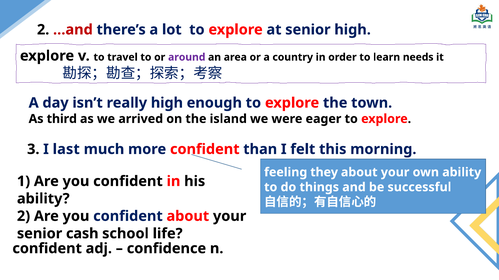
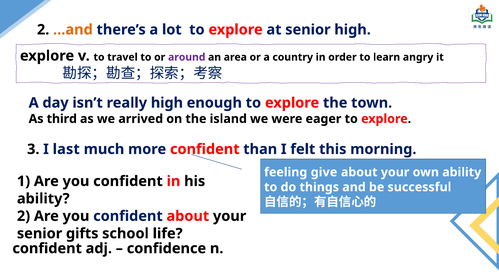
…and colour: red -> orange (73, 30)
needs: needs -> angry (418, 57)
they: they -> give (324, 173)
cash: cash -> gifts (82, 234)
